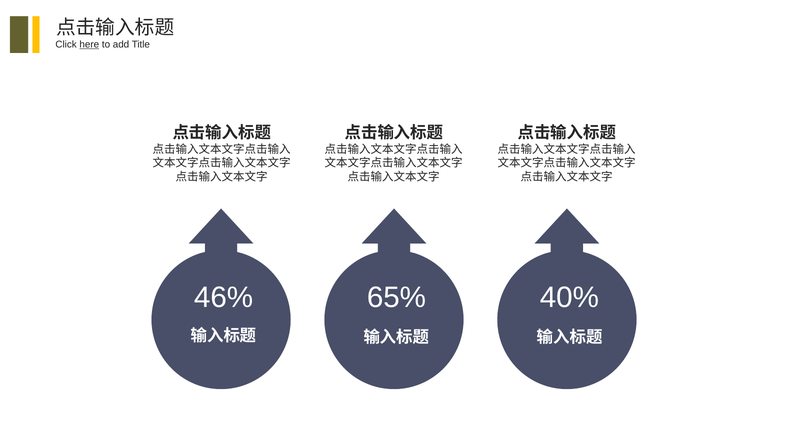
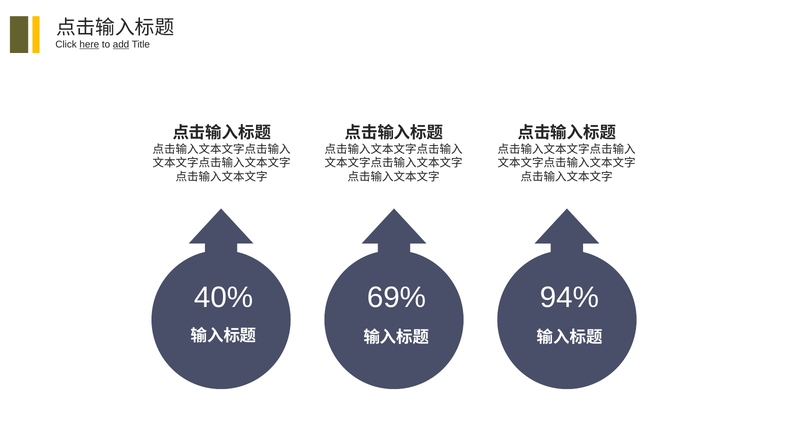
add underline: none -> present (121, 45)
46%: 46% -> 40% (224, 298)
65%: 65% -> 69% (396, 298)
40%: 40% -> 94% (569, 298)
